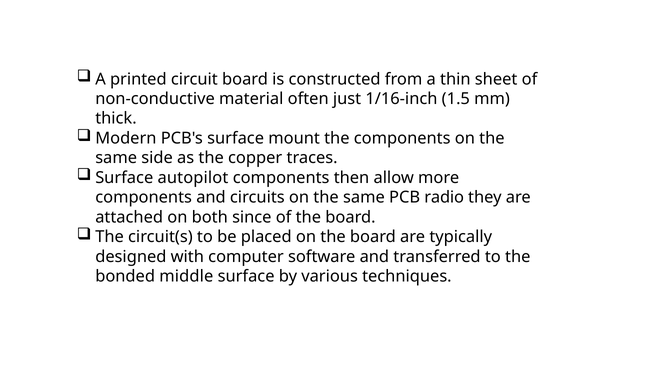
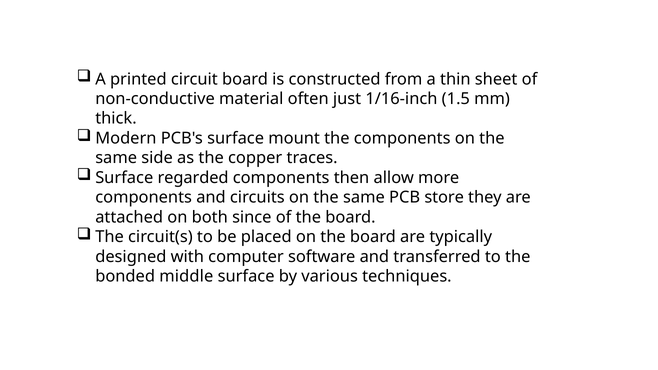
autopilot: autopilot -> regarded (193, 178)
radio: radio -> store (444, 198)
